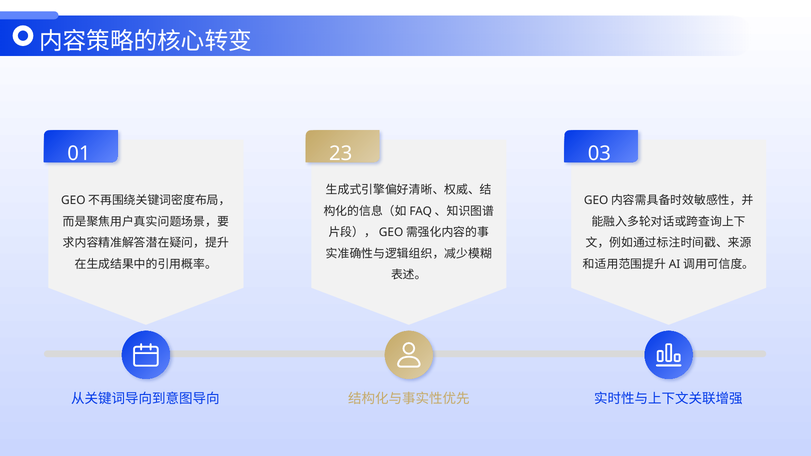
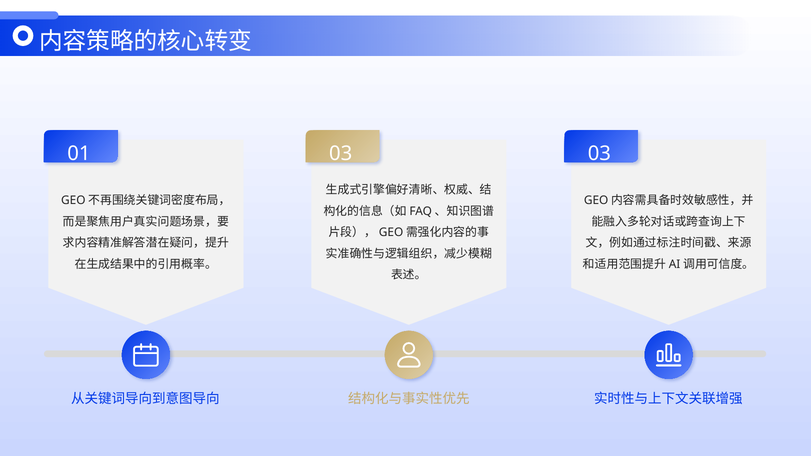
01 23: 23 -> 03 (341, 154)
